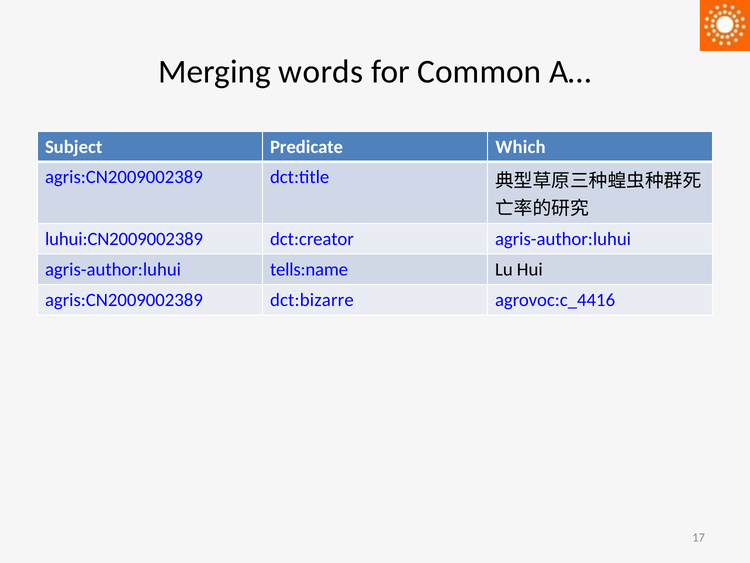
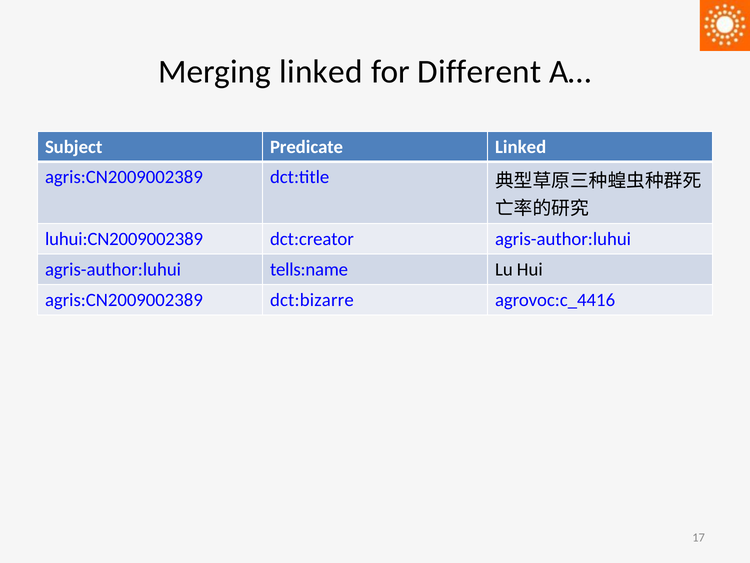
Merging words: words -> linked (321, 72)
Common: Common -> Different (479, 72)
Predicate Which: Which -> Linked (521, 147)
